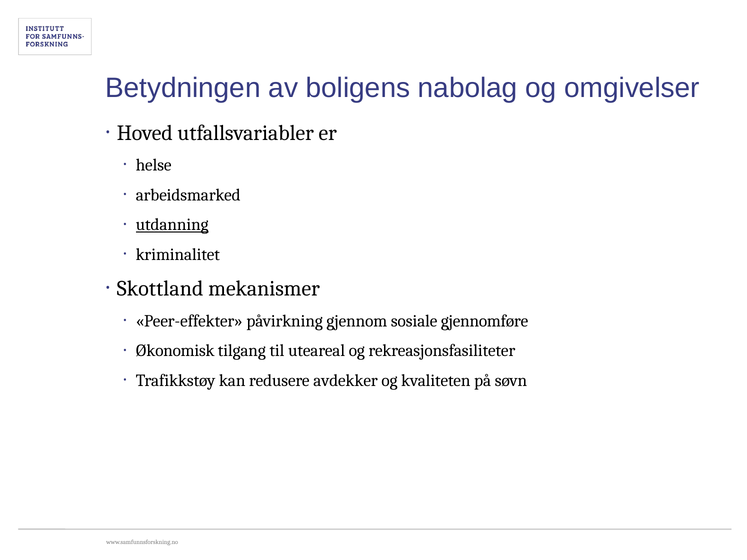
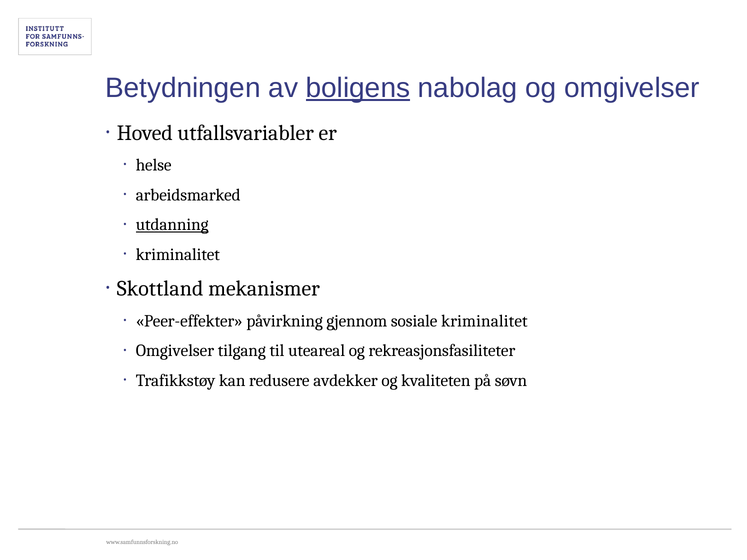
boligens underline: none -> present (358, 88)
sosiale gjennomføre: gjennomføre -> kriminalitet (484, 321)
Økonomisk: Økonomisk -> Omgivelser (175, 351)
